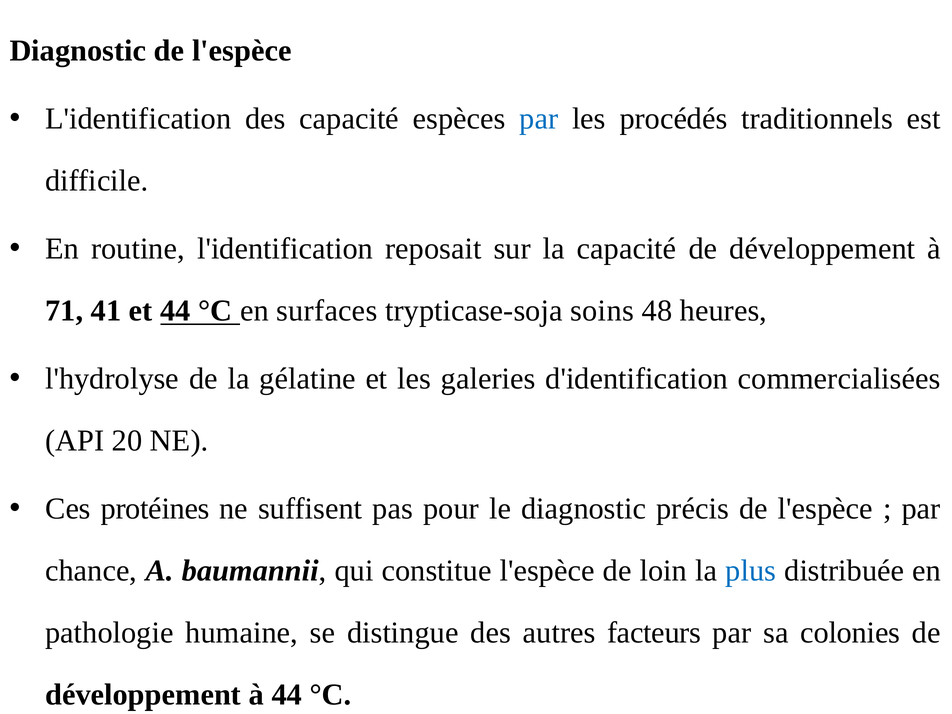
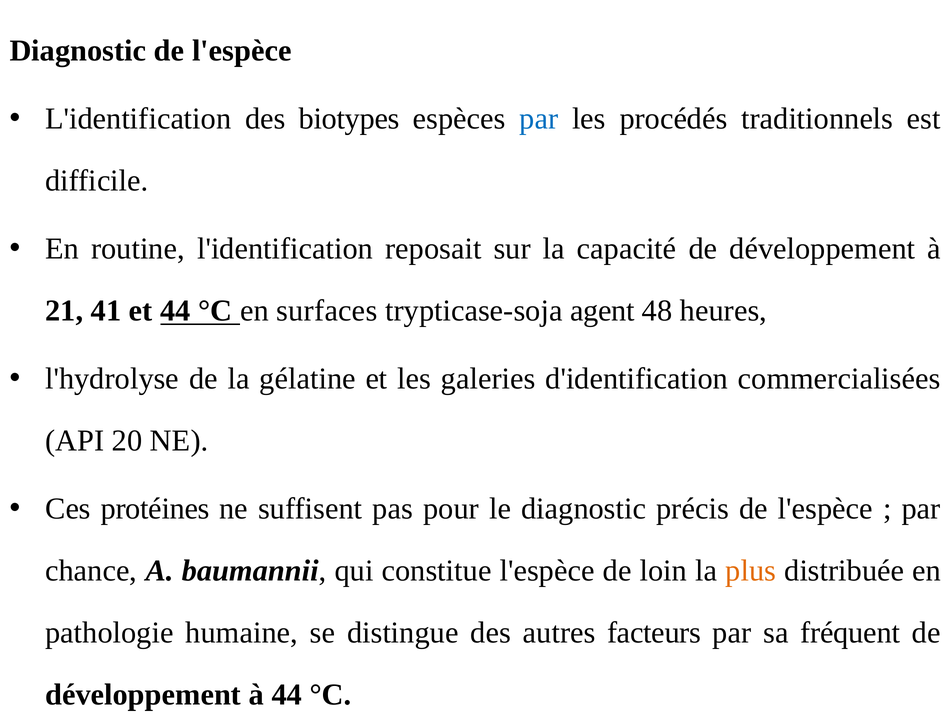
des capacité: capacité -> biotypes (349, 119)
71: 71 -> 21 (64, 311)
soins: soins -> agent (602, 311)
plus colour: blue -> orange (751, 571)
colonies: colonies -> fréquent (850, 633)
